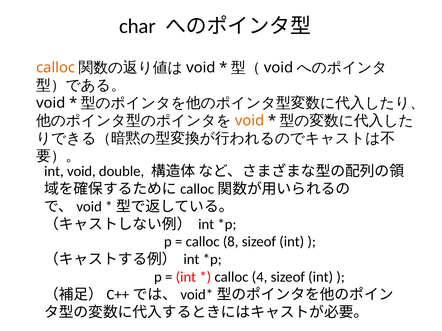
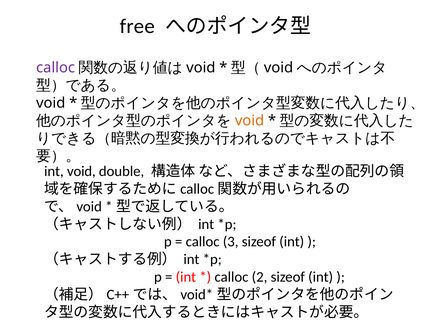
char: char -> free (137, 26)
calloc colour: orange -> purple (56, 68)
8: 8 -> 3 (231, 242)
4: 4 -> 2 (260, 278)
